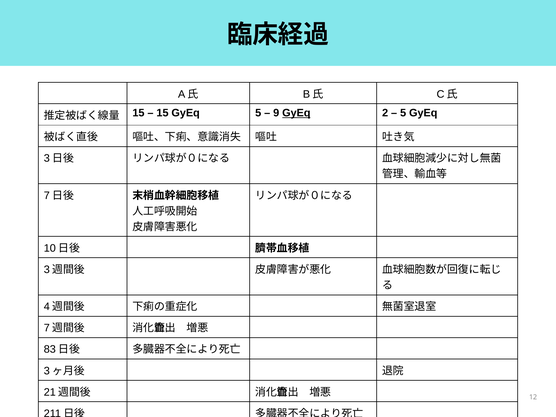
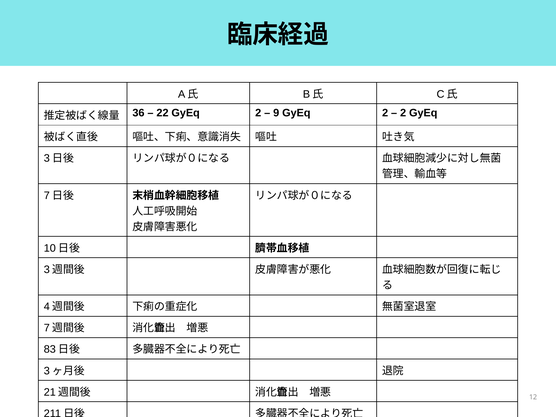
15: 15 -> 36 (138, 113)
15: 15 -> 22 (163, 113)
5: 5 -> 2 (258, 113)
GyEq underline: present -> none (296, 113)
5: 5 -> 2 (403, 113)
